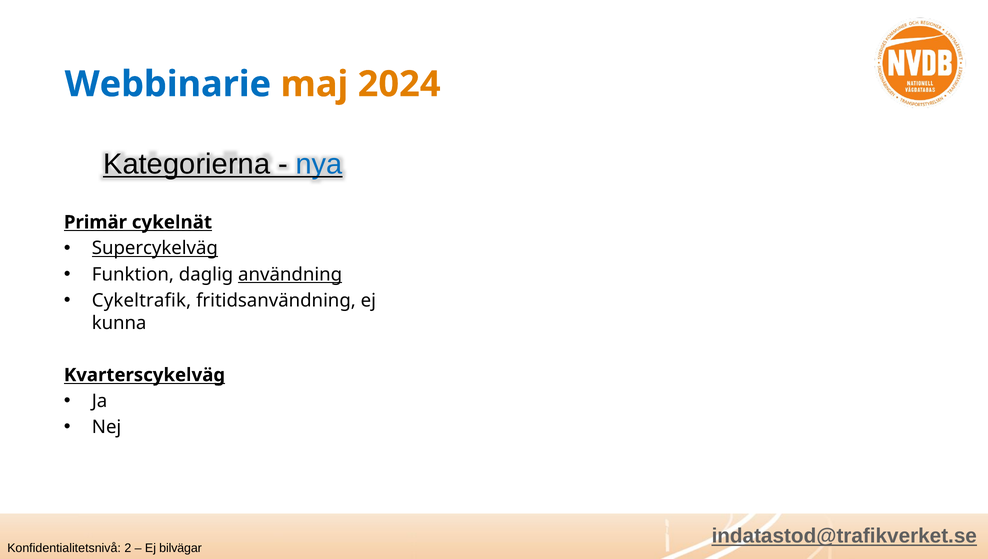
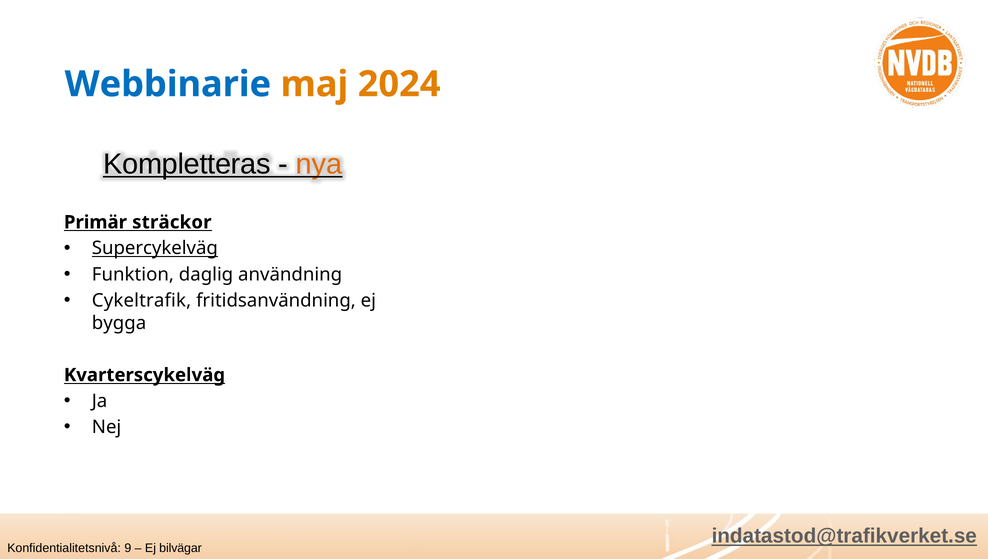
Kategorierna: Kategorierna -> Kompletteras (187, 164)
nya colour: blue -> orange (319, 164)
cykelnät: cykelnät -> sträckor (172, 222)
användning underline: present -> none (290, 274)
kunna: kunna -> bygga (119, 323)
2: 2 -> 9 (128, 548)
